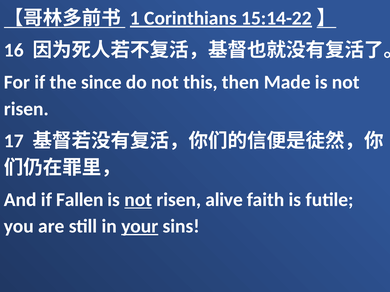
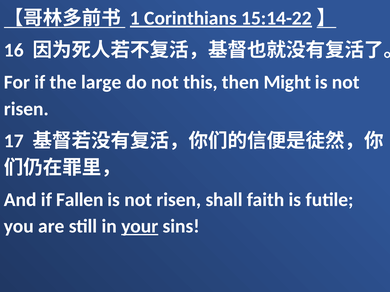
since: since -> large (101, 82)
Made: Made -> Might (287, 82)
not underline: present -> none (138, 200)
alive: alive -> shall (224, 200)
